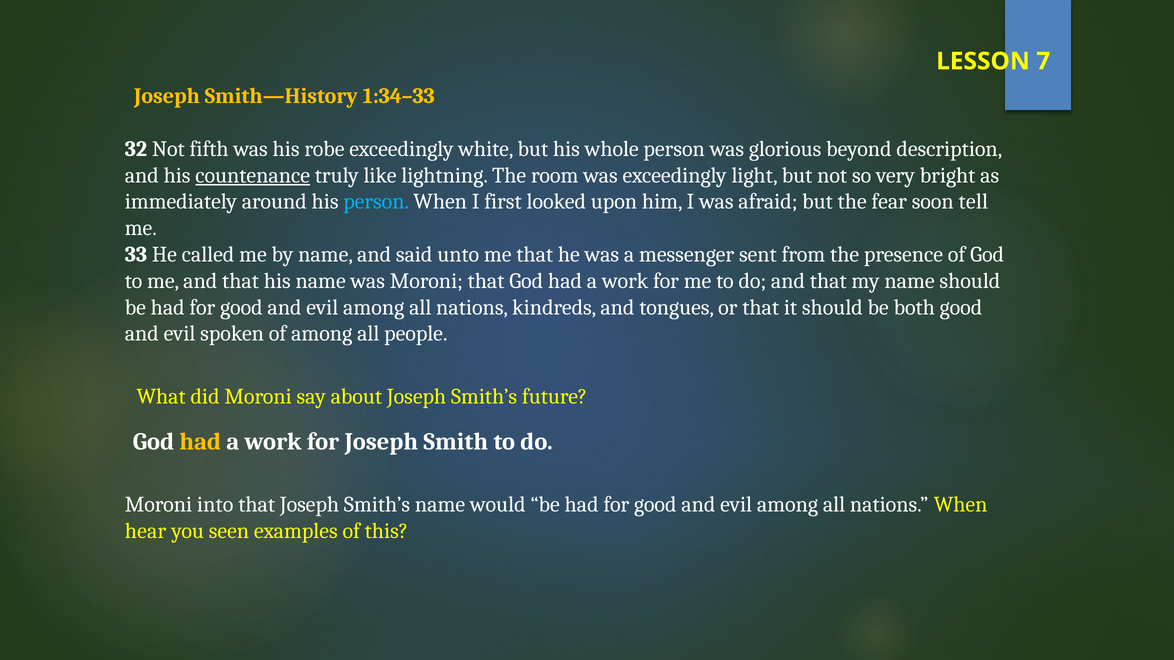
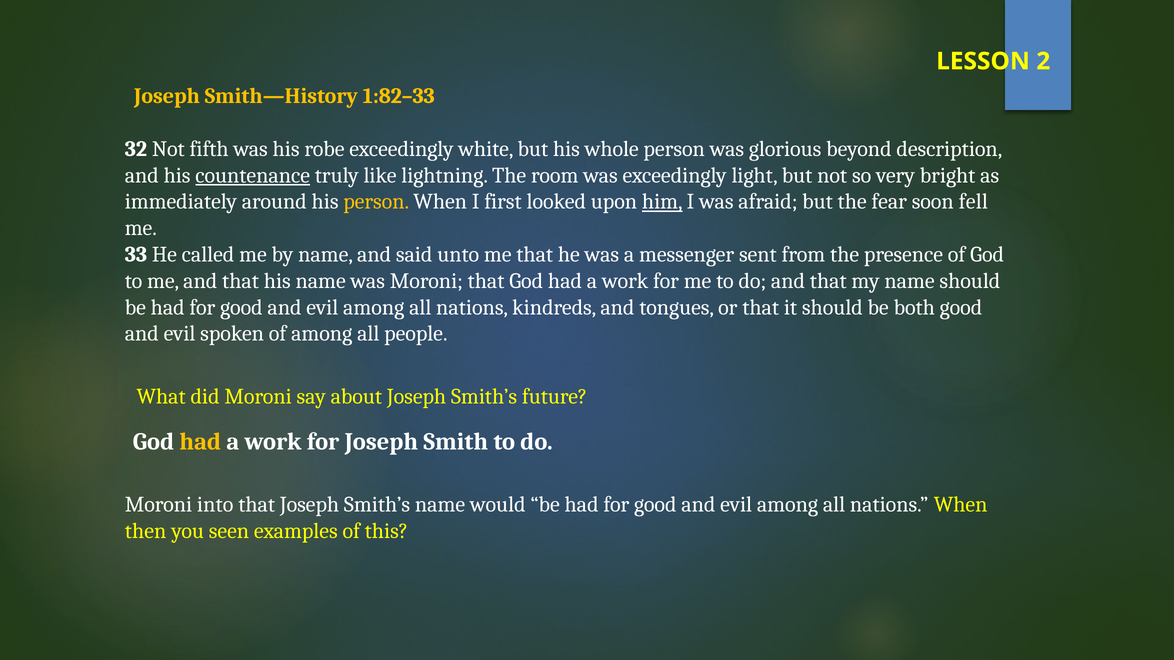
7: 7 -> 2 (1043, 61)
1:34–33: 1:34–33 -> 1:82–33 (399, 96)
person colour: light blue -> yellow (376, 202)
him underline: none -> present (662, 202)
tell: tell -> fell (973, 202)
hear: hear -> then (146, 531)
